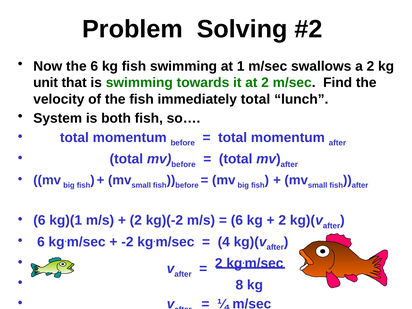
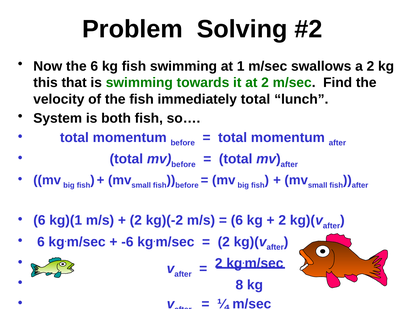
unit: unit -> this (46, 83)
-2: -2 -> -6 (127, 242)
4: 4 -> 2 (224, 242)
